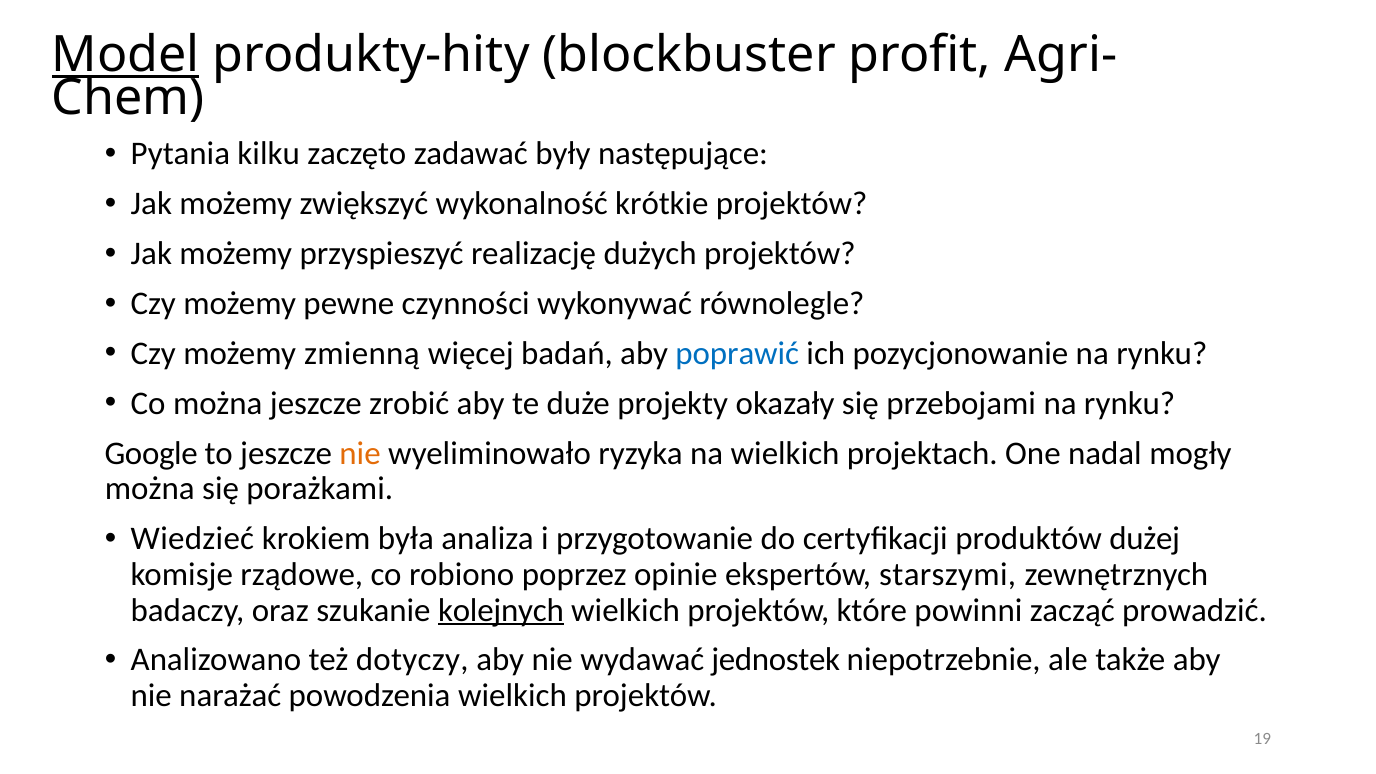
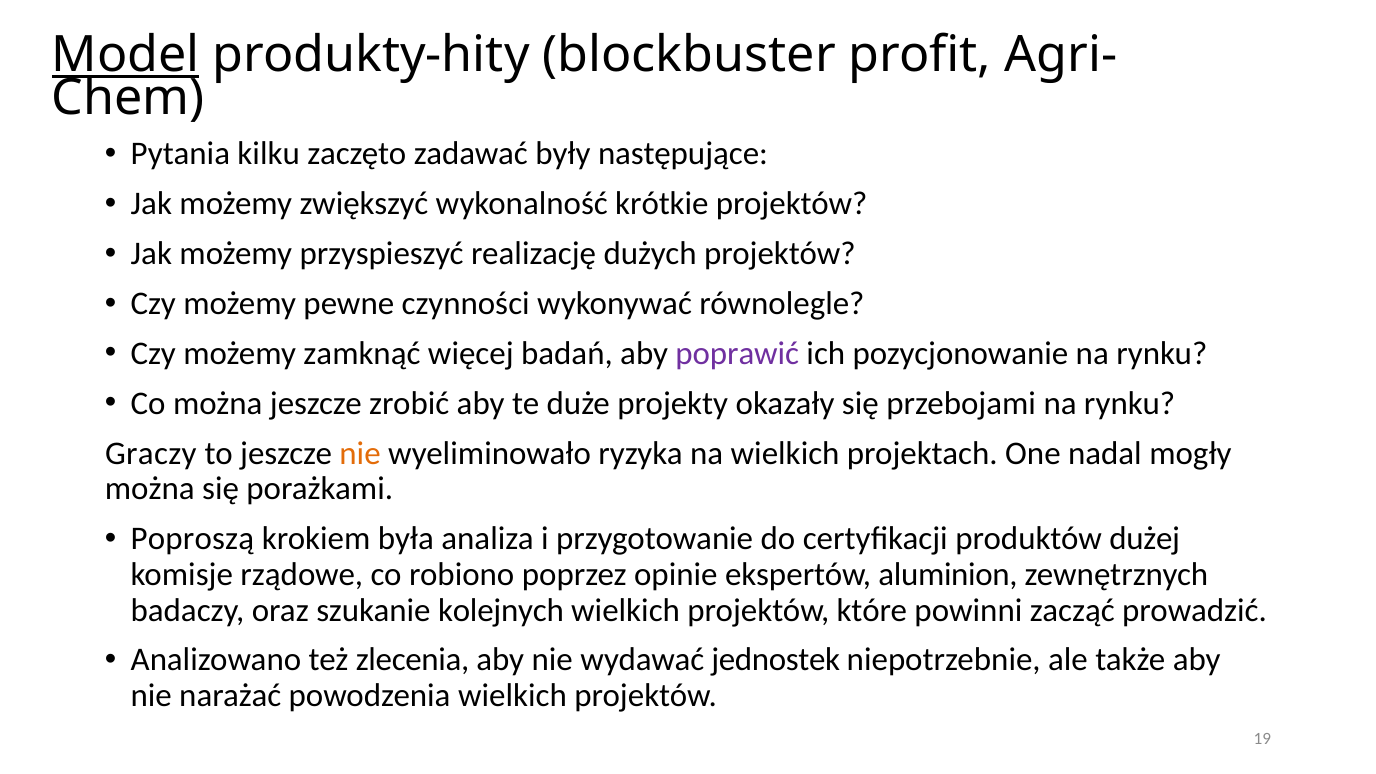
zmienną: zmienną -> zamknąć (362, 354)
poprawić colour: blue -> purple (737, 354)
Google: Google -> Graczy (151, 453)
Wiedzieć: Wiedzieć -> Poproszą (192, 539)
starszymi: starszymi -> aluminion (948, 575)
kolejnych underline: present -> none (501, 610)
dotyczy: dotyczy -> zlecenia (413, 660)
